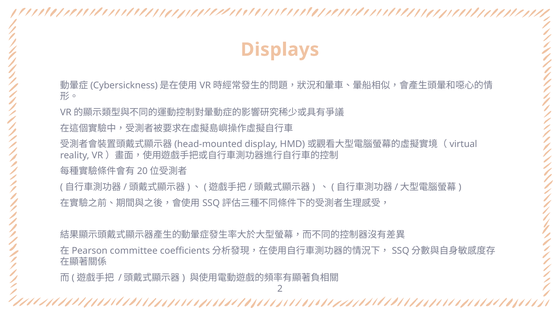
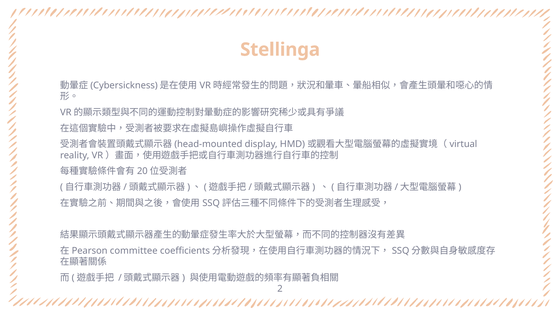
Displays: Displays -> Stellinga (280, 50)
